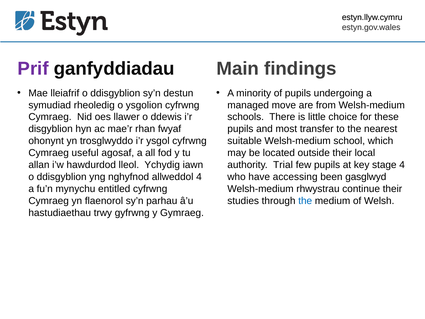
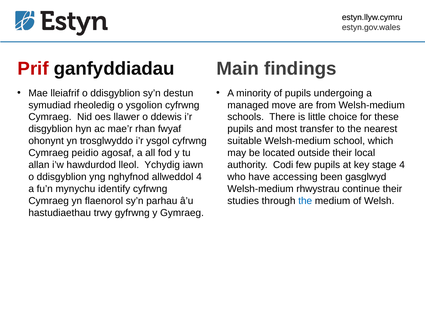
Prif colour: purple -> red (33, 69)
useful: useful -> peidio (85, 153)
Trial: Trial -> Codi (283, 165)
entitled: entitled -> identify (114, 189)
